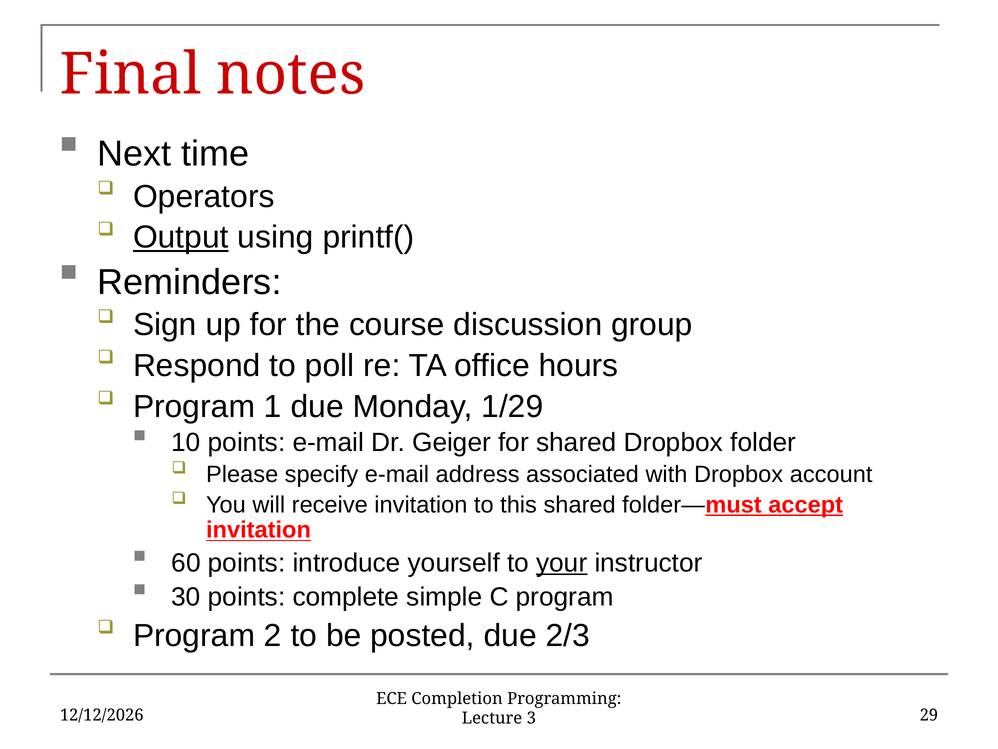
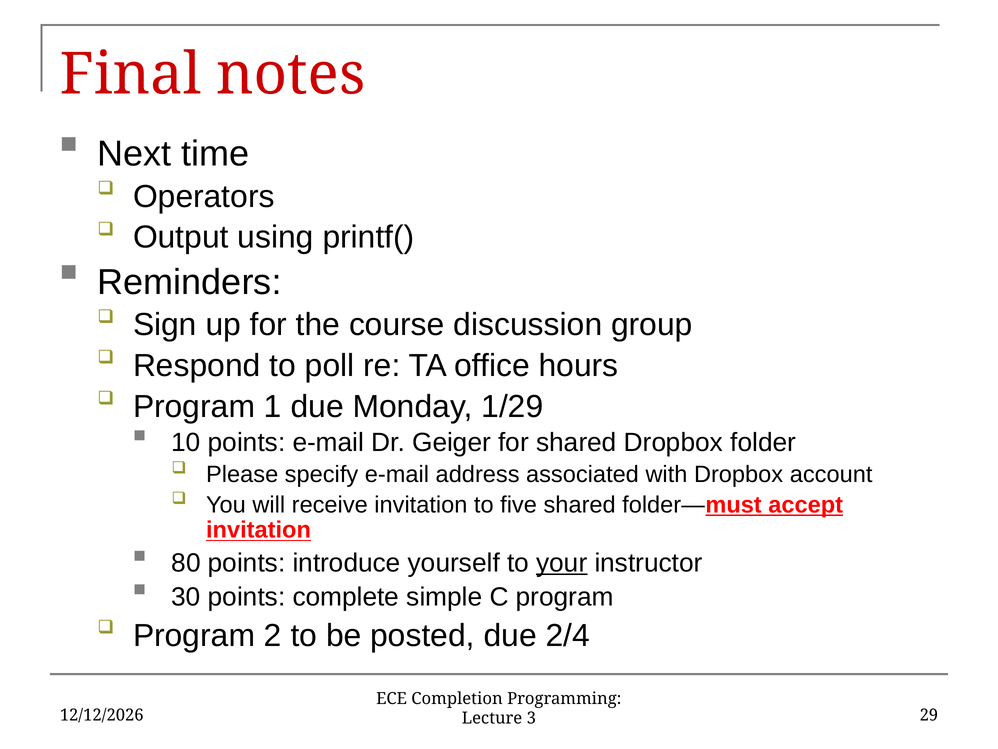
Output underline: present -> none (181, 237)
this: this -> five (519, 504)
60: 60 -> 80 (186, 563)
2/3: 2/3 -> 2/4 (568, 635)
